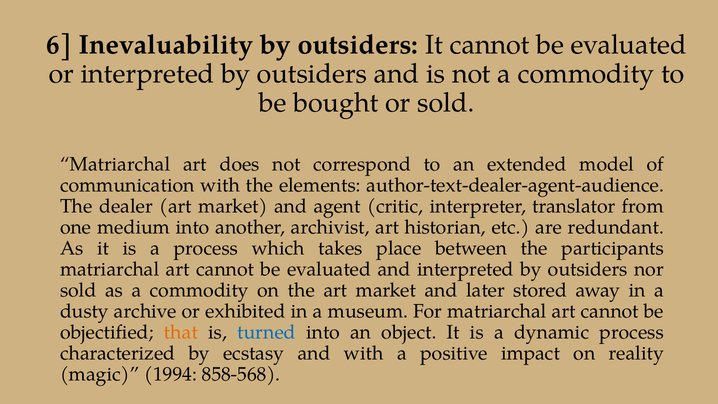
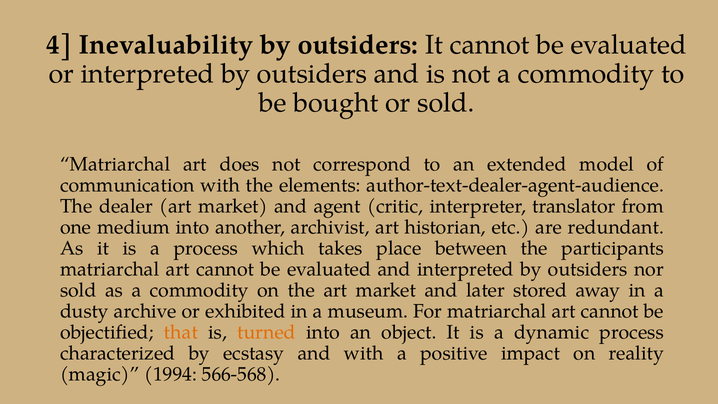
6: 6 -> 4 (59, 45)
turned colour: blue -> orange (267, 332)
858-568: 858-568 -> 566-568 (241, 374)
